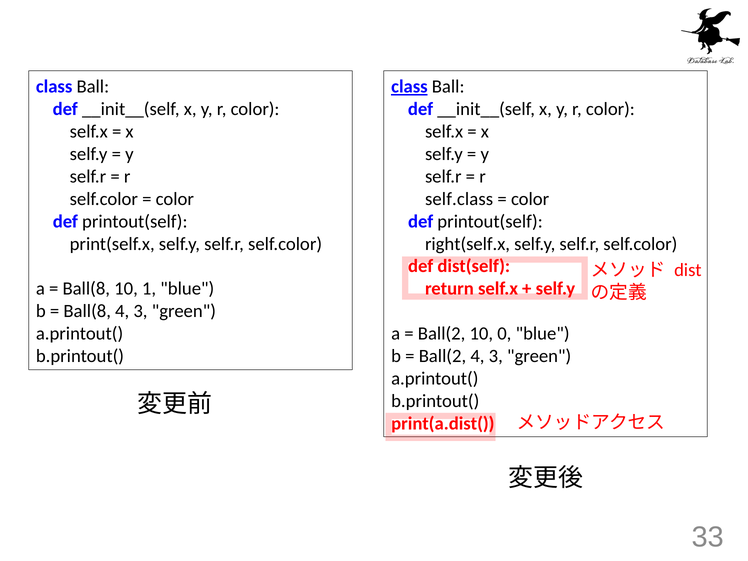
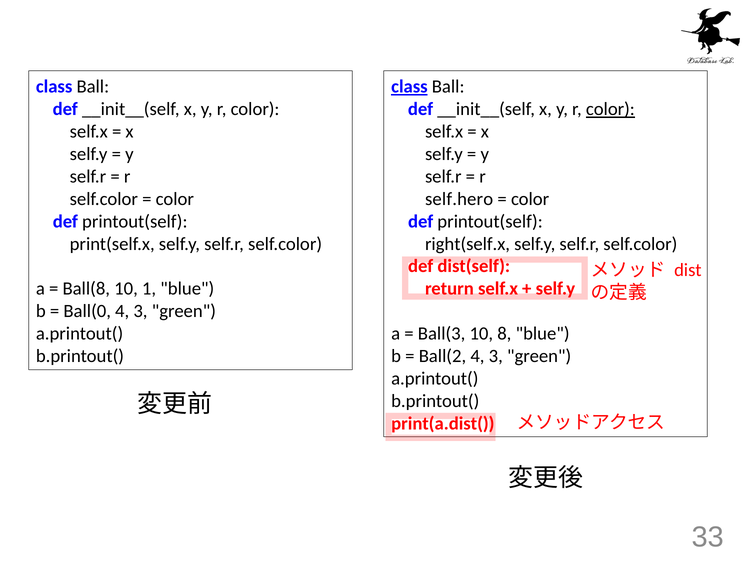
color underline: none -> present (610, 109)
self.class: self.class -> self.hero (459, 199)
Ball(8: Ball(8 -> Ball(0 (87, 311)
Ball(2: Ball(2 -> Ball(3 (442, 334)
0: 0 -> 8 (504, 334)
